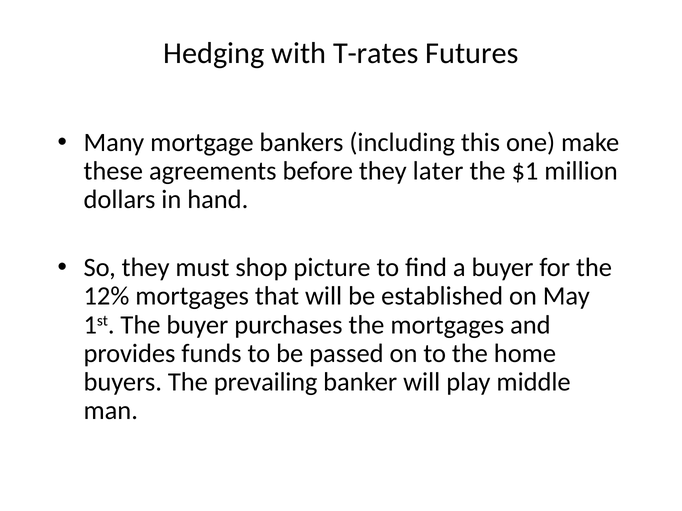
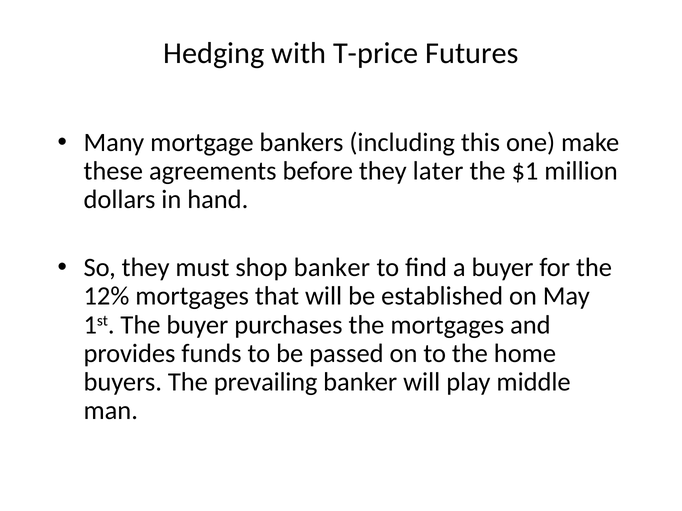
T-rates: T-rates -> T-price (376, 53)
shop picture: picture -> banker (332, 268)
